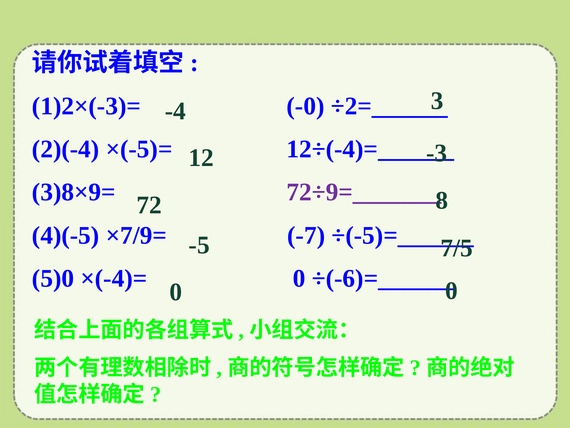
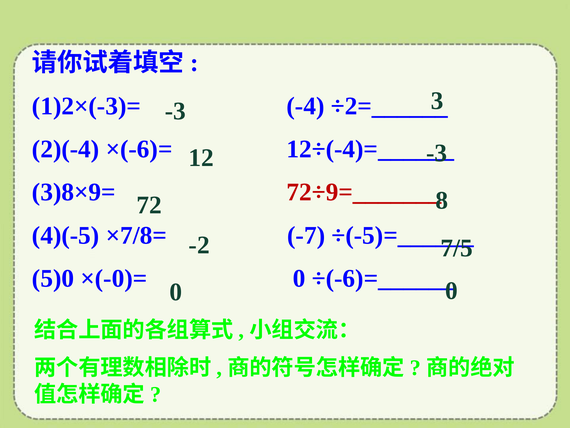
-0: -0 -> -4 (306, 106)
-4: -4 -> -3 (175, 111)
×(-5)=: ×(-5)= -> ×(-6)= (139, 149)
72÷9=_______ colour: purple -> red (364, 192)
×7/9=: ×7/9= -> ×7/8= (136, 235)
-5: -5 -> -2 (199, 245)
×(-4)=: ×(-4)= -> ×(-0)= (114, 278)
